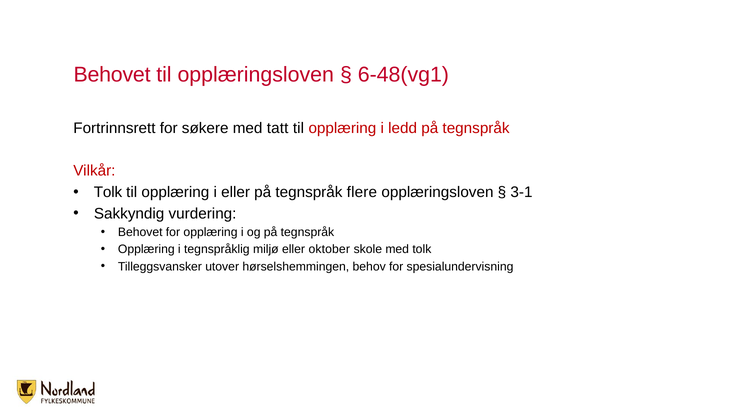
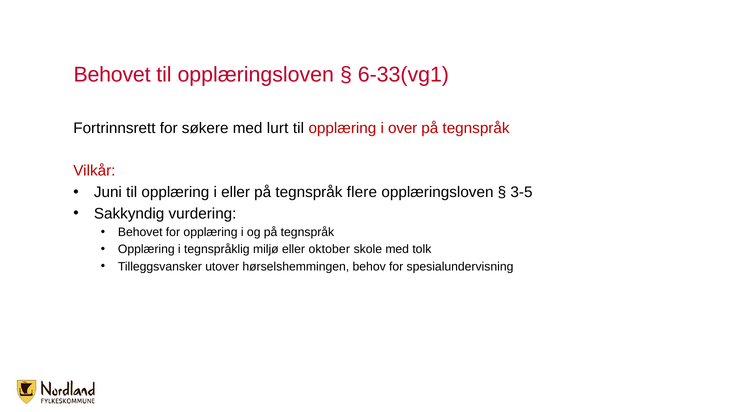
6-48(vg1: 6-48(vg1 -> 6-33(vg1 (403, 74)
tatt: tatt -> lurt (278, 128)
ledd: ledd -> over (403, 128)
Tolk: Tolk -> Juni (108, 192)
3-1: 3-1 -> 3-5 (521, 192)
